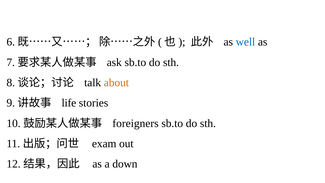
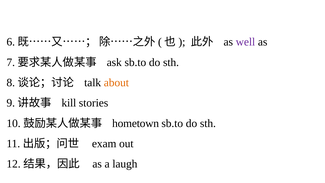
well colour: blue -> purple (245, 42)
life: life -> kill (69, 103)
foreigners: foreigners -> hometown (136, 123)
down: down -> laugh (125, 164)
